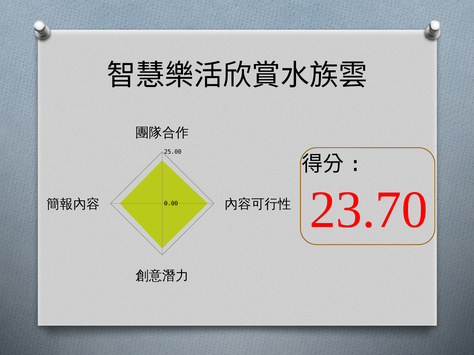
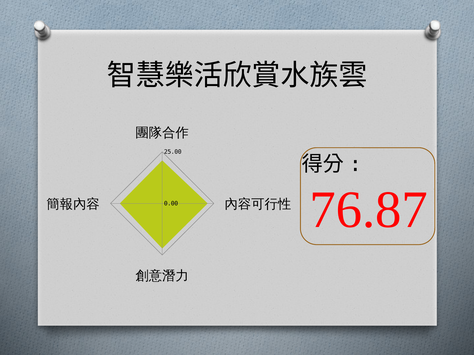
23.70: 23.70 -> 76.87 (369, 210)
